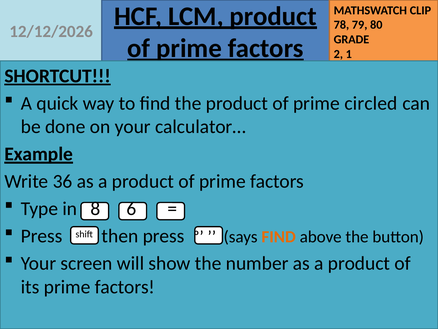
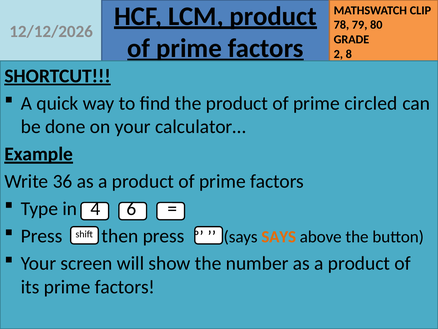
1: 1 -> 8 (349, 54)
8: 8 -> 4 (95, 209)
says FIND: FIND -> SAYS (279, 237)
